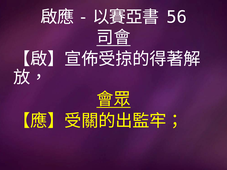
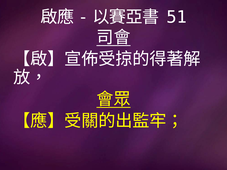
56: 56 -> 51 (177, 17)
